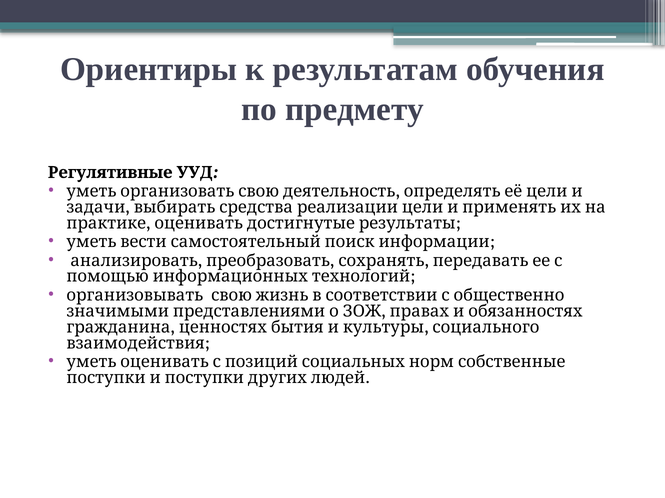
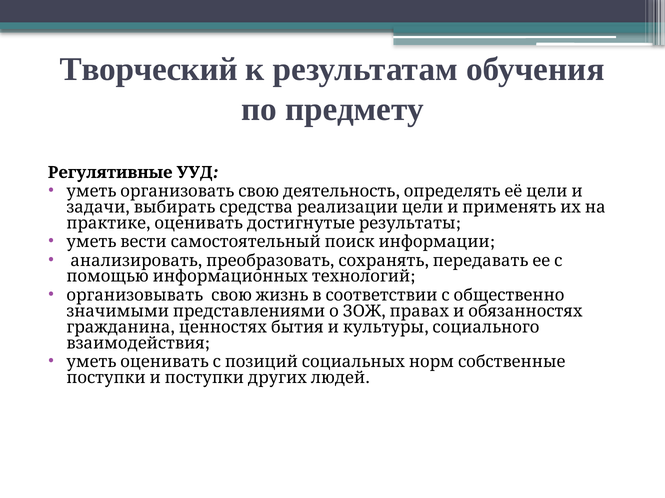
Ориентиры: Ориентиры -> Творческий (149, 69)
